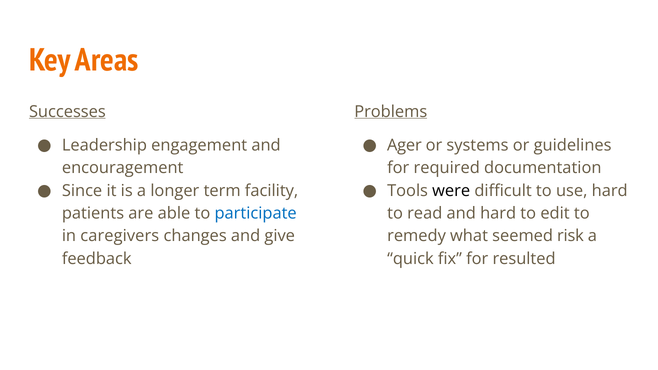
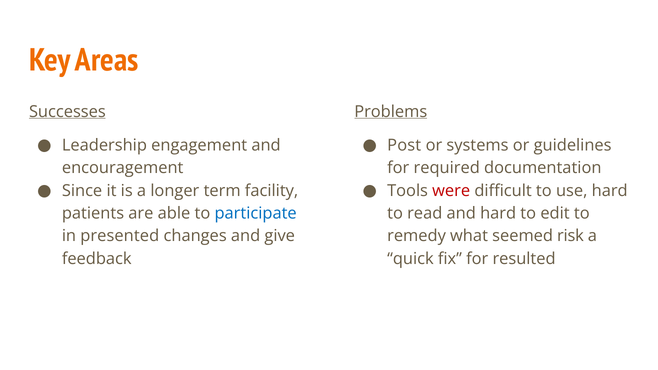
Ager: Ager -> Post (404, 145)
were colour: black -> red (451, 191)
caregivers: caregivers -> presented (120, 236)
